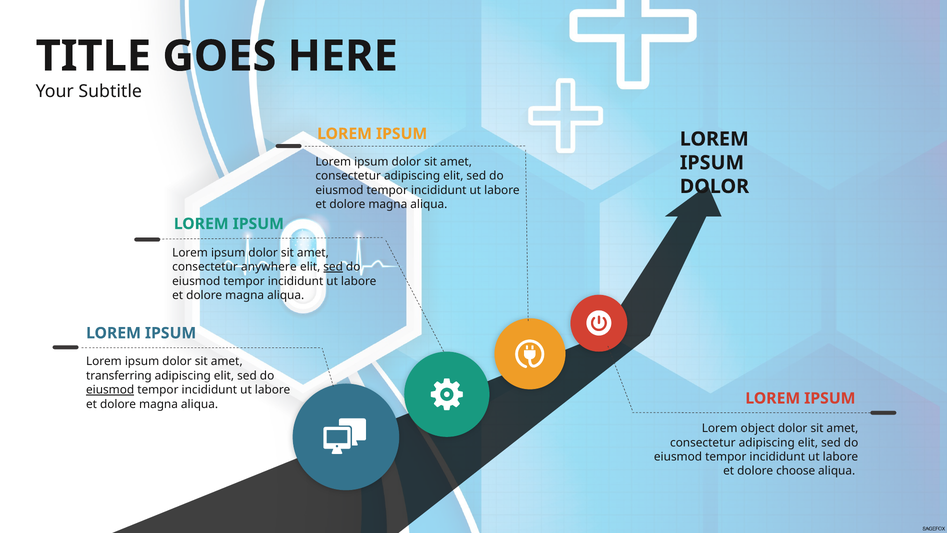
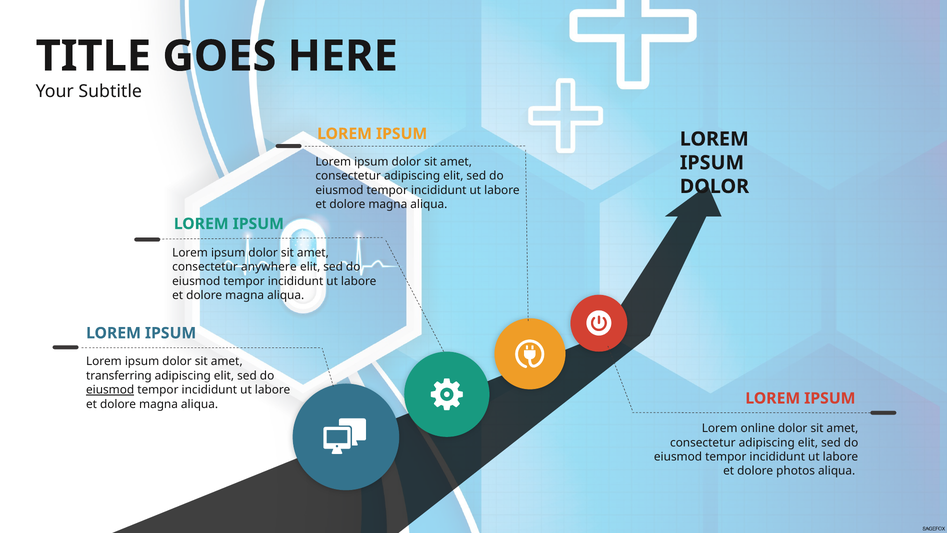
sed underline: present -> none (333, 267)
object: object -> online (758, 428)
choose: choose -> photos (796, 471)
